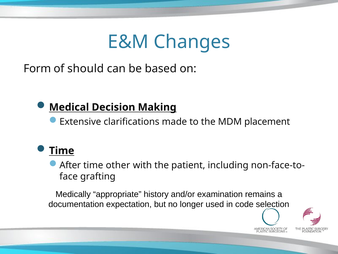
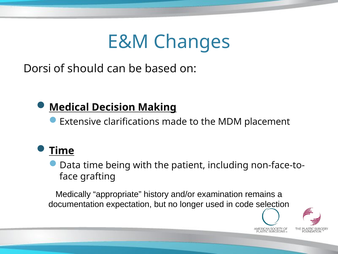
Form: Form -> Dorsi (37, 68)
After: After -> Data (70, 165)
other: other -> being (118, 165)
